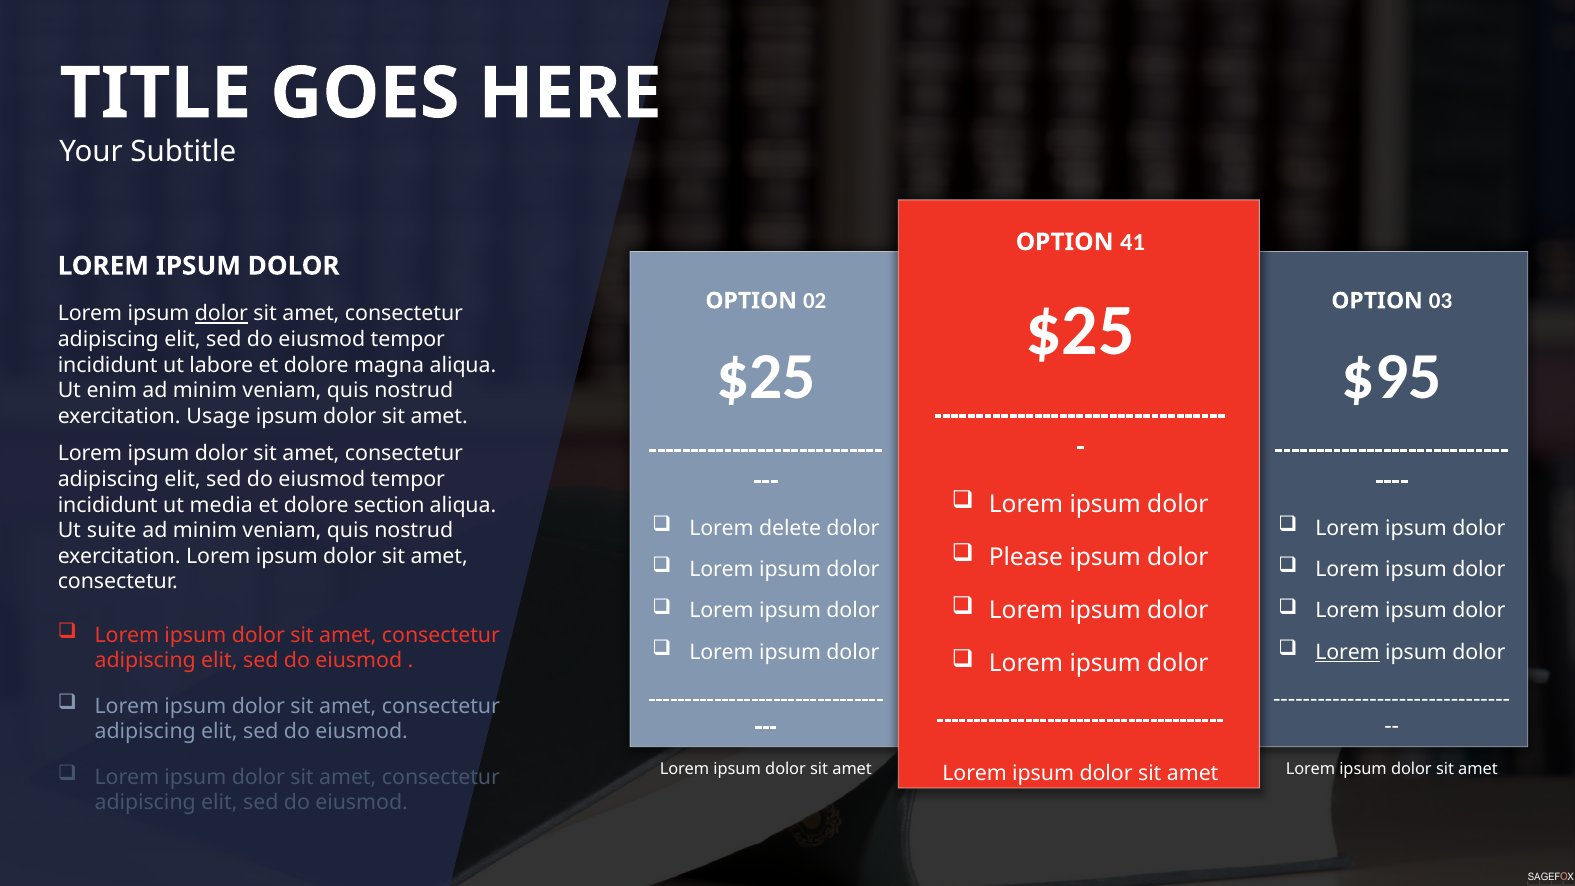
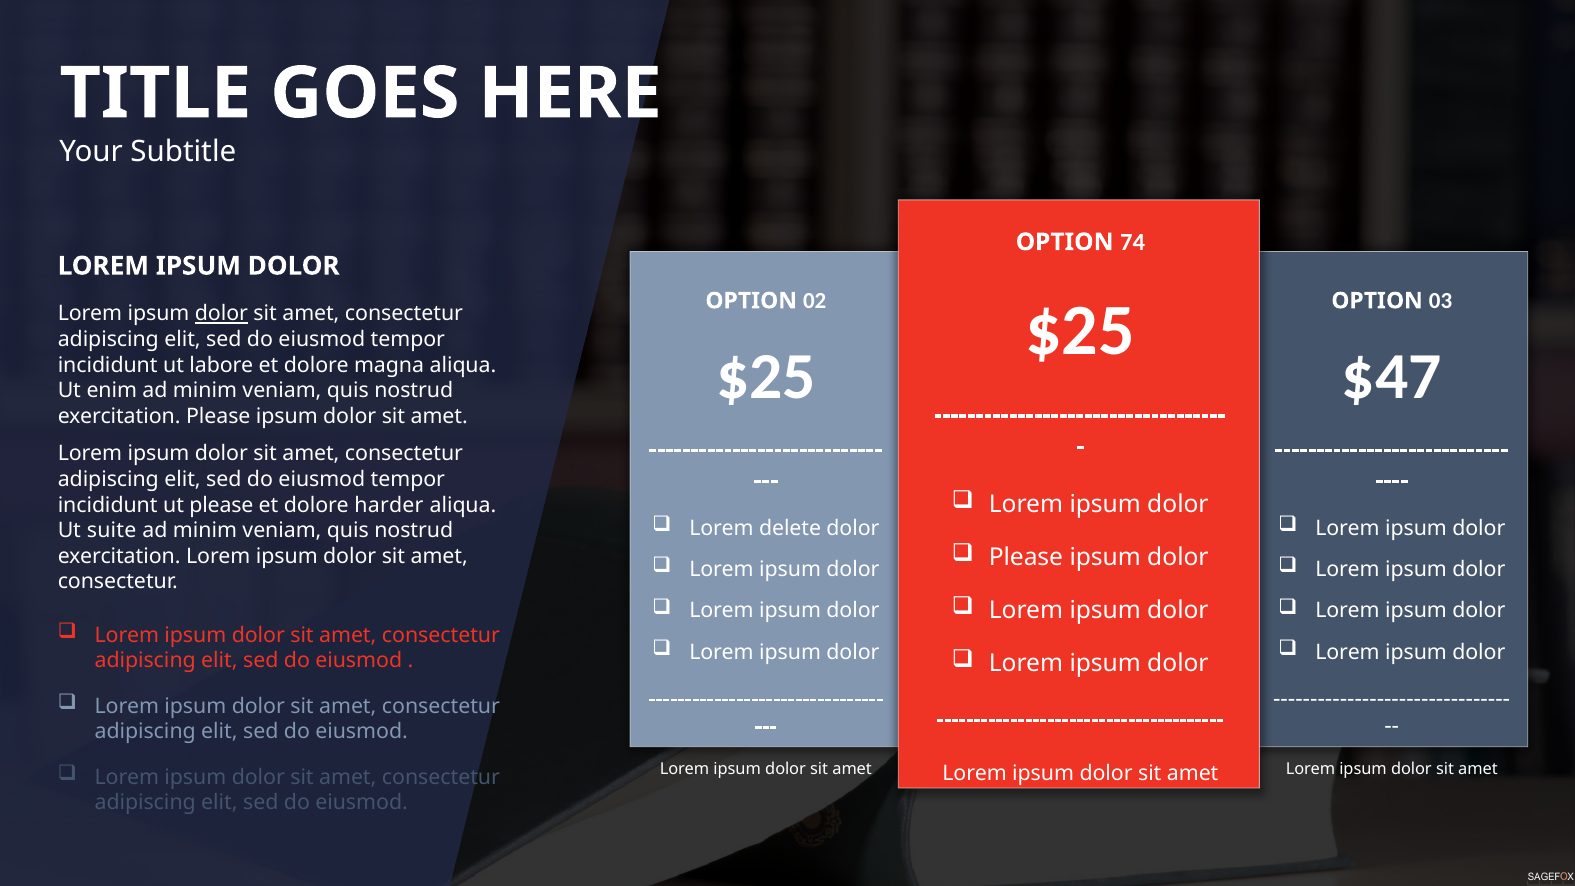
41: 41 -> 74 (1133, 242)
$95: $95 -> $47 (1392, 377)
exercitation Usage: Usage -> Please (218, 416)
ut media: media -> please (221, 505)
section: section -> harder (389, 505)
Lorem underline: present -> none (1347, 652)
